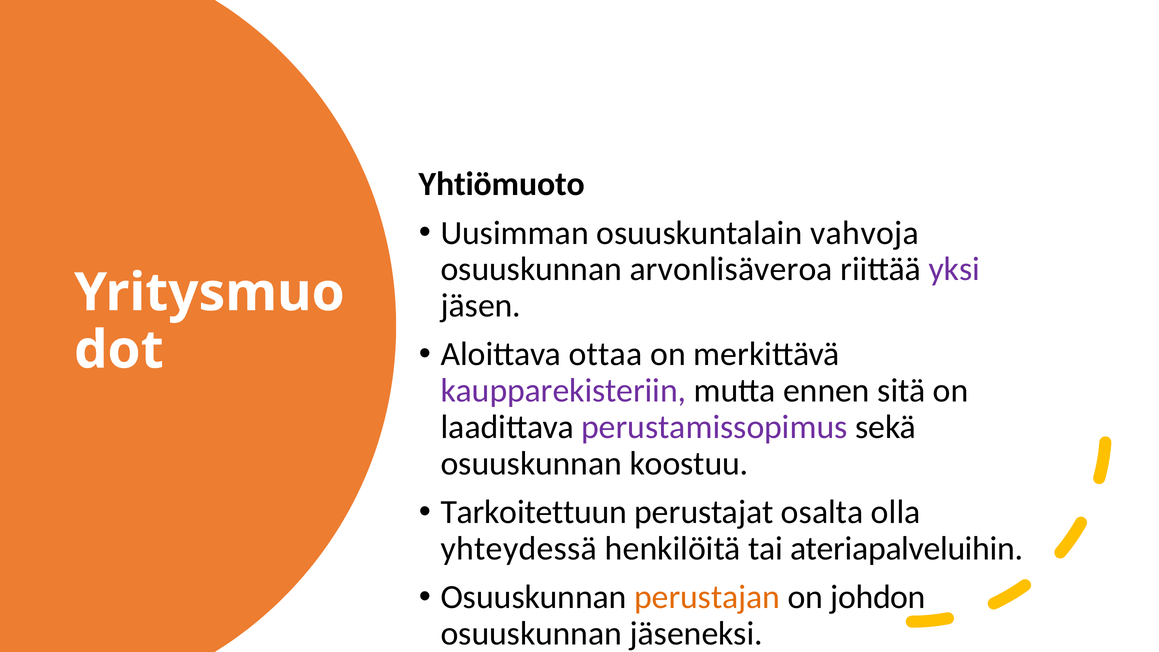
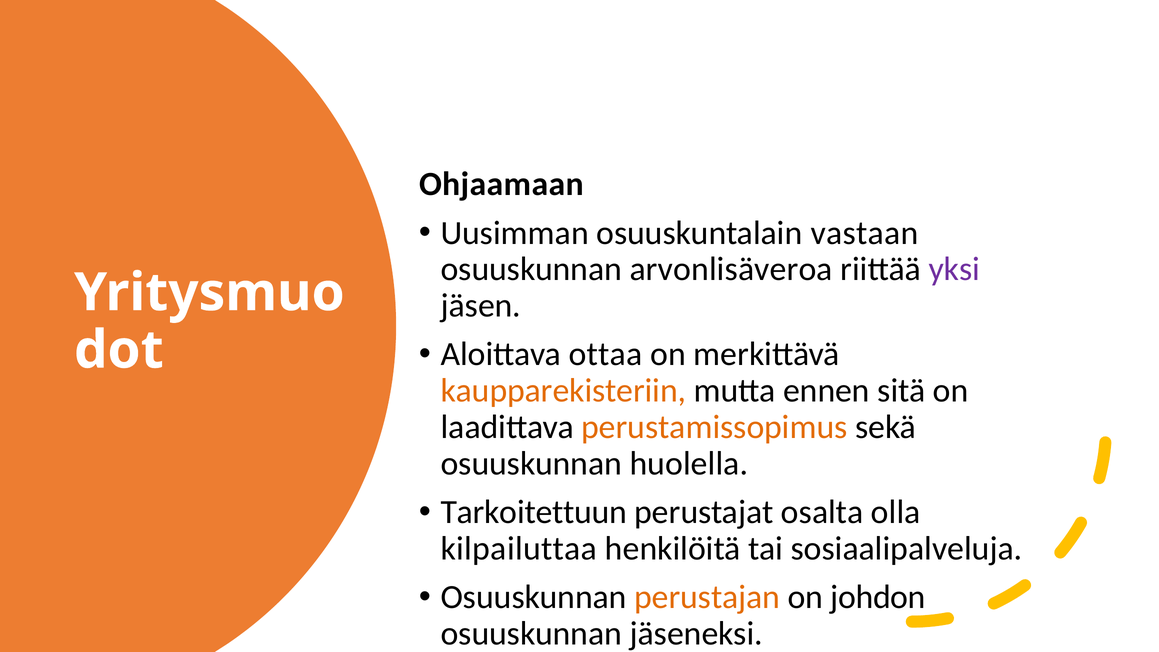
Yhtiömuoto: Yhtiömuoto -> Ohjaamaan (502, 184)
vahvoja: vahvoja -> vastaan (865, 233)
kaupparekisteriin colour: purple -> orange (563, 391)
perustamissopimus colour: purple -> orange (714, 427)
koostuu: koostuu -> huolella (689, 464)
yhteydessä: yhteydessä -> kilpailuttaa (519, 549)
ateriapalveluihin: ateriapalveluihin -> sosiaalipalveluja (906, 549)
